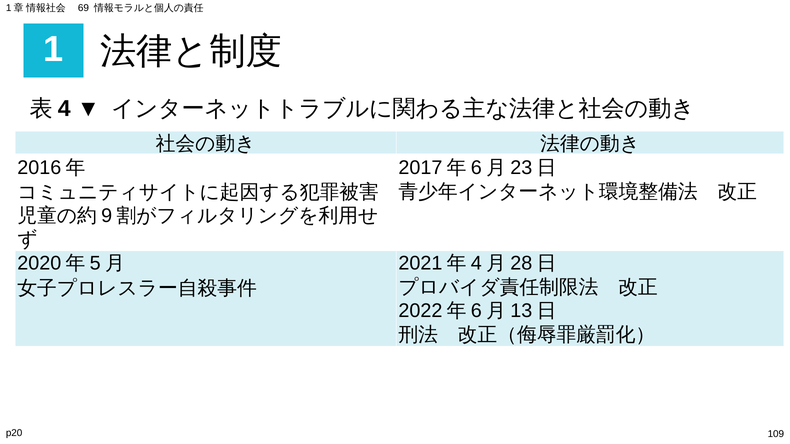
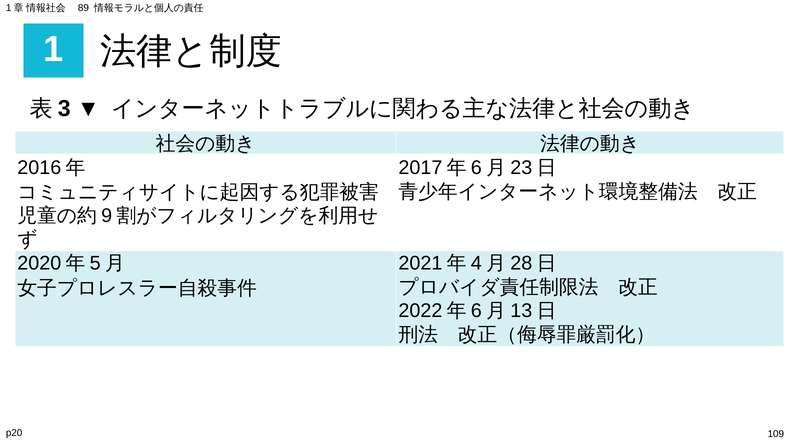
69: 69 -> 89 (83, 8)
4: 4 -> 3 (64, 109)
